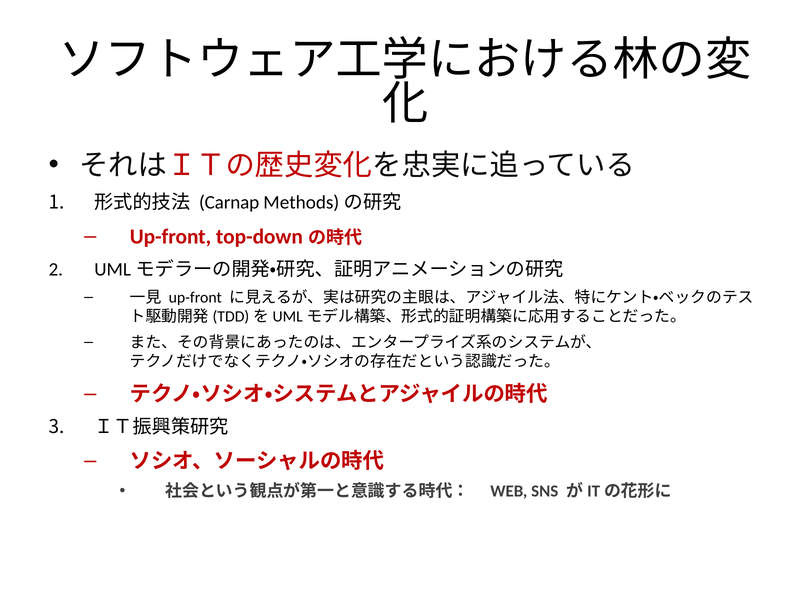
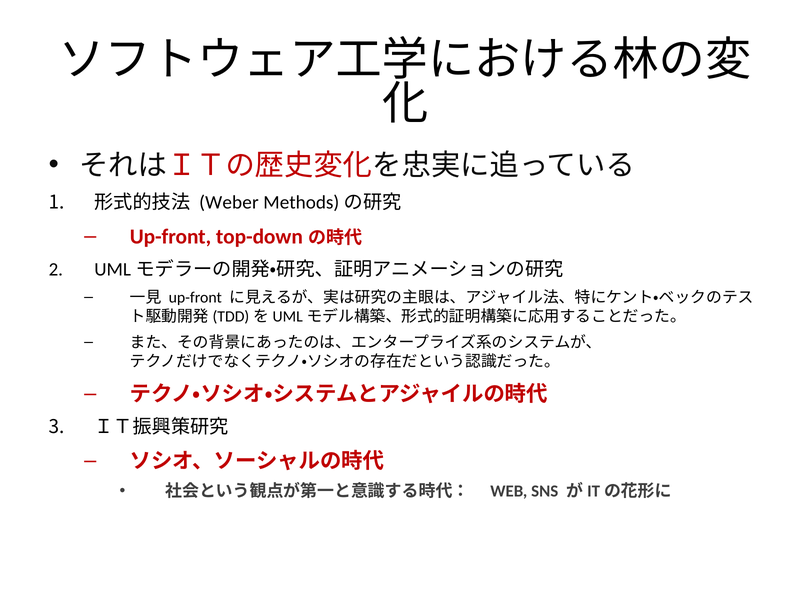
Carnap: Carnap -> Weber (229, 202)
